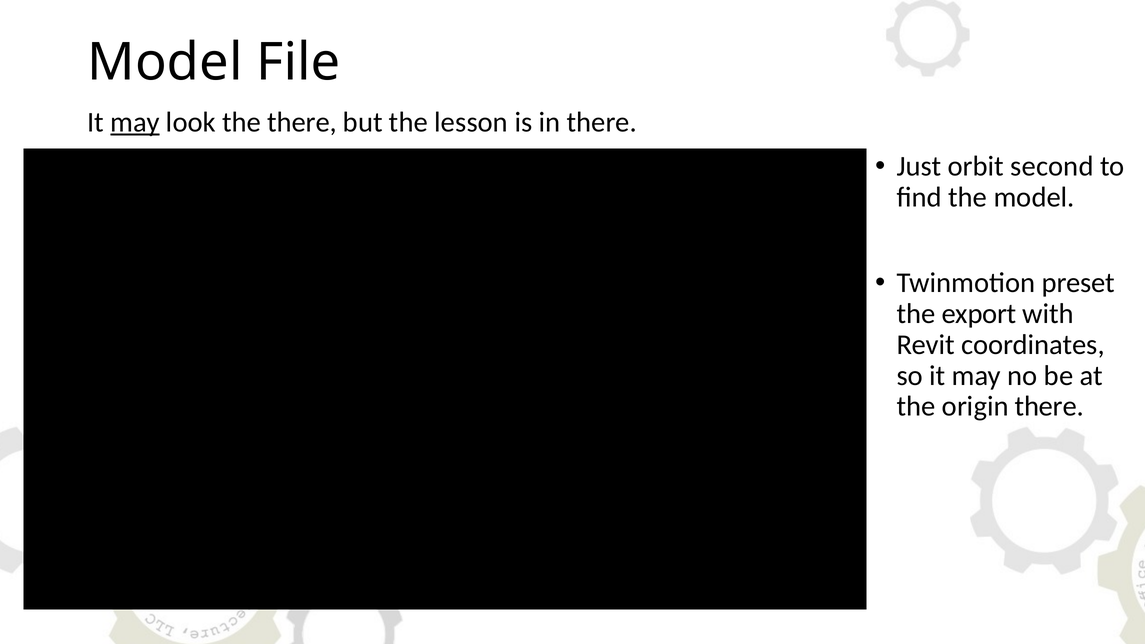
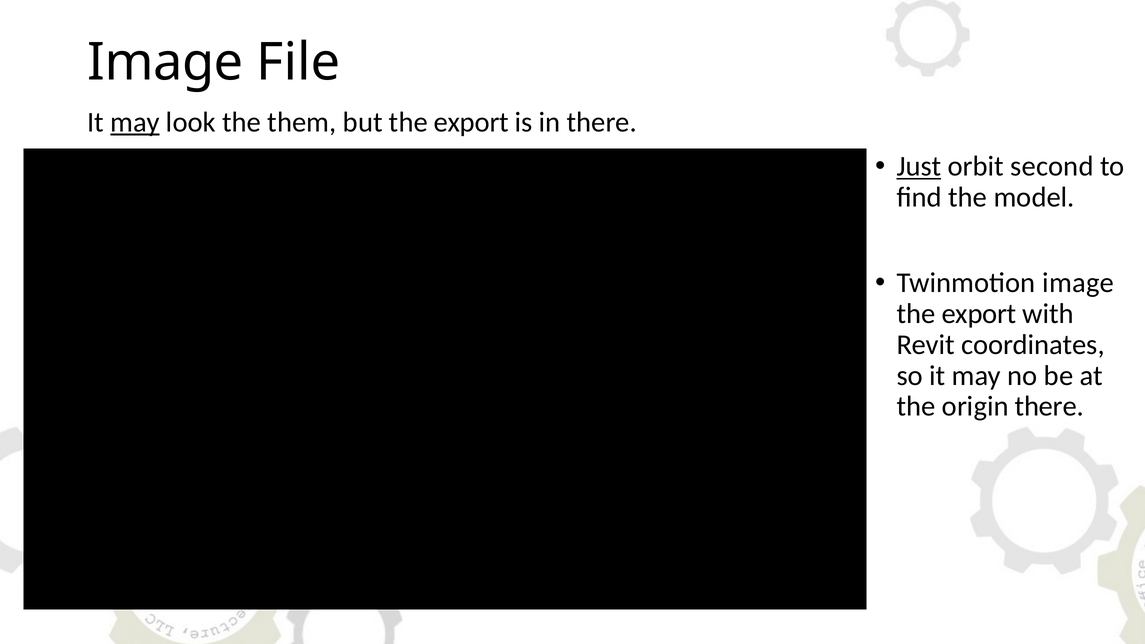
Model: Model -> Image (165, 62)
the there: there -> them (302, 122)
but the lesson: lesson -> export (471, 122)
Just underline: none -> present (919, 166)
Twinmotion preset: preset -> image (1078, 283)
